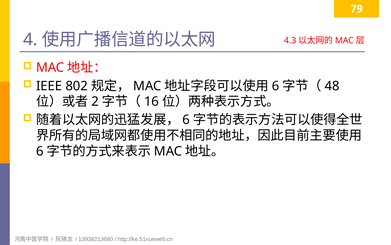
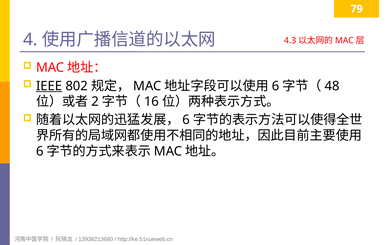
IEEE underline: none -> present (49, 86)
